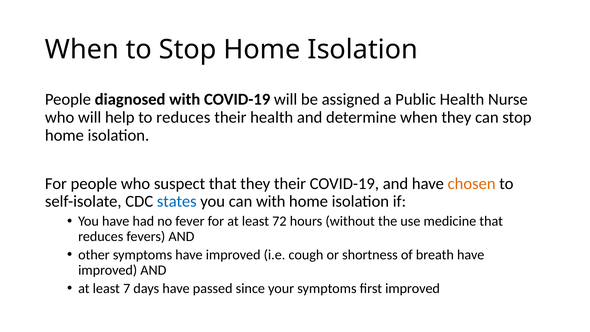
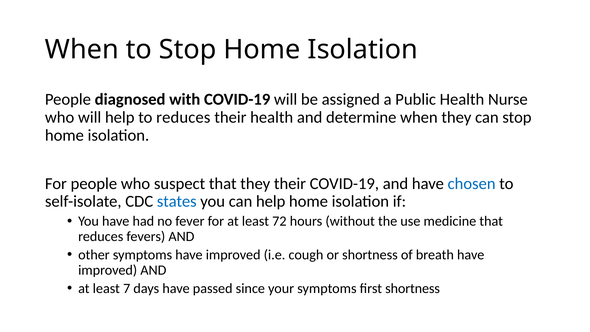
chosen colour: orange -> blue (472, 183)
can with: with -> help (271, 201)
first improved: improved -> shortness (413, 288)
